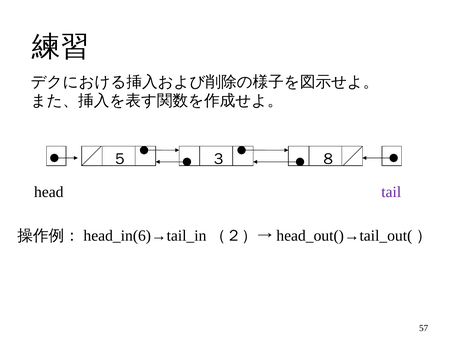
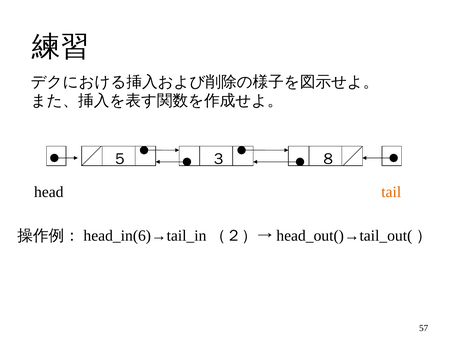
tail colour: purple -> orange (391, 192)
